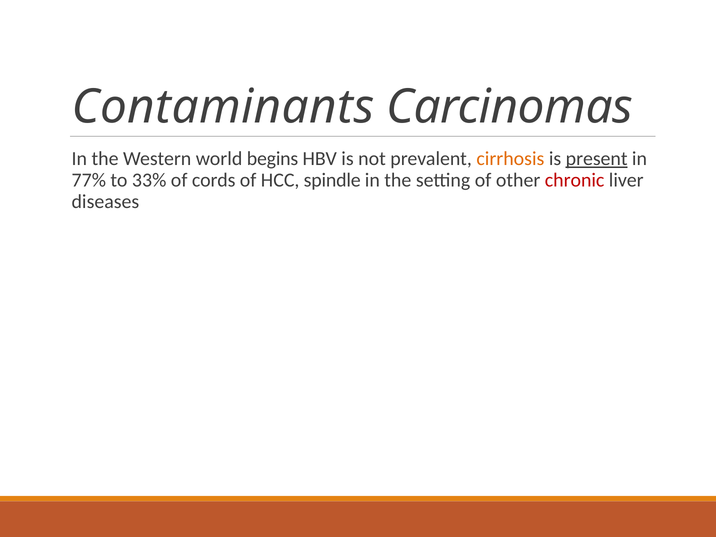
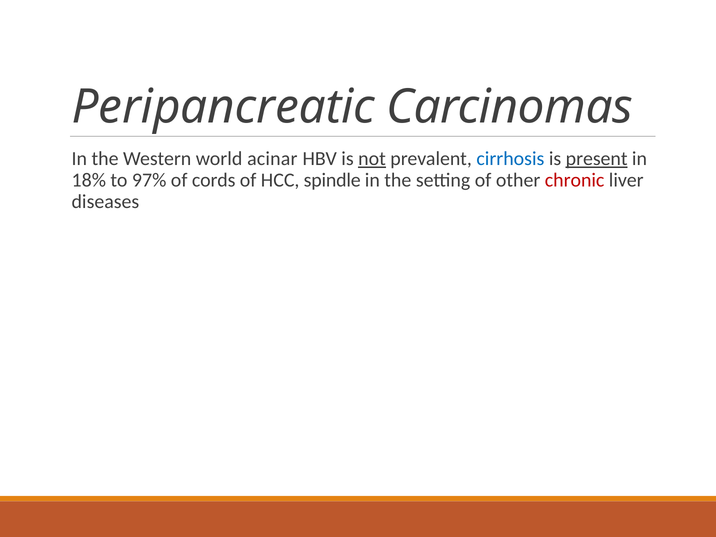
Contaminants: Contaminants -> Peripancreatic (223, 107)
begins: begins -> acinar (272, 159)
not underline: none -> present (372, 159)
cirrhosis colour: orange -> blue (510, 159)
77%: 77% -> 18% (89, 180)
33%: 33% -> 97% (149, 180)
